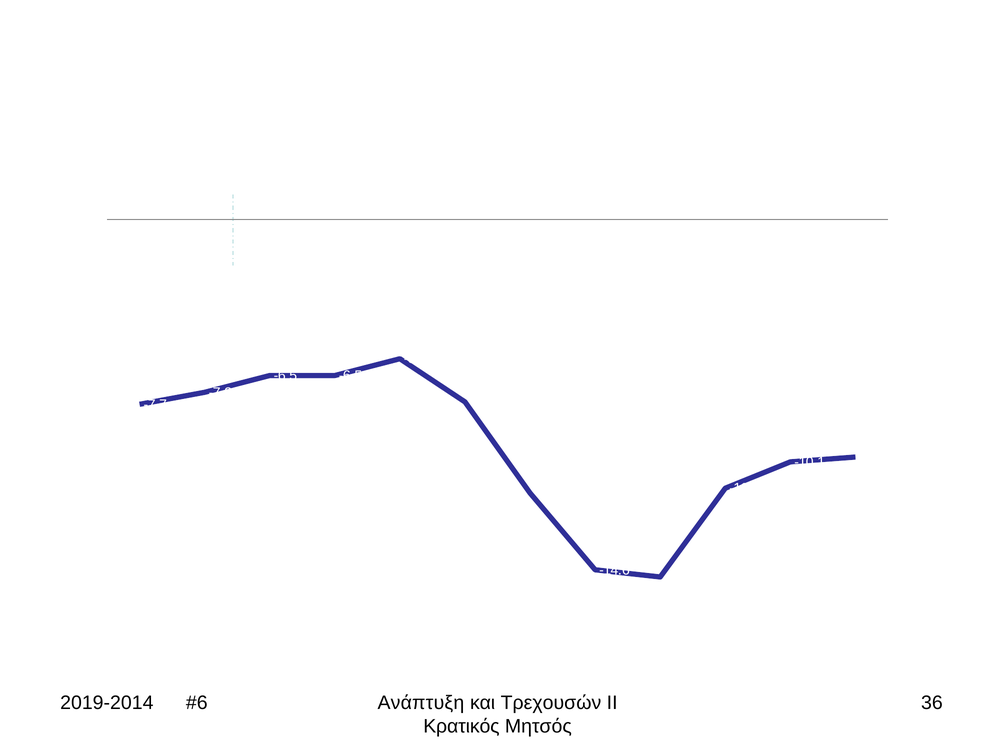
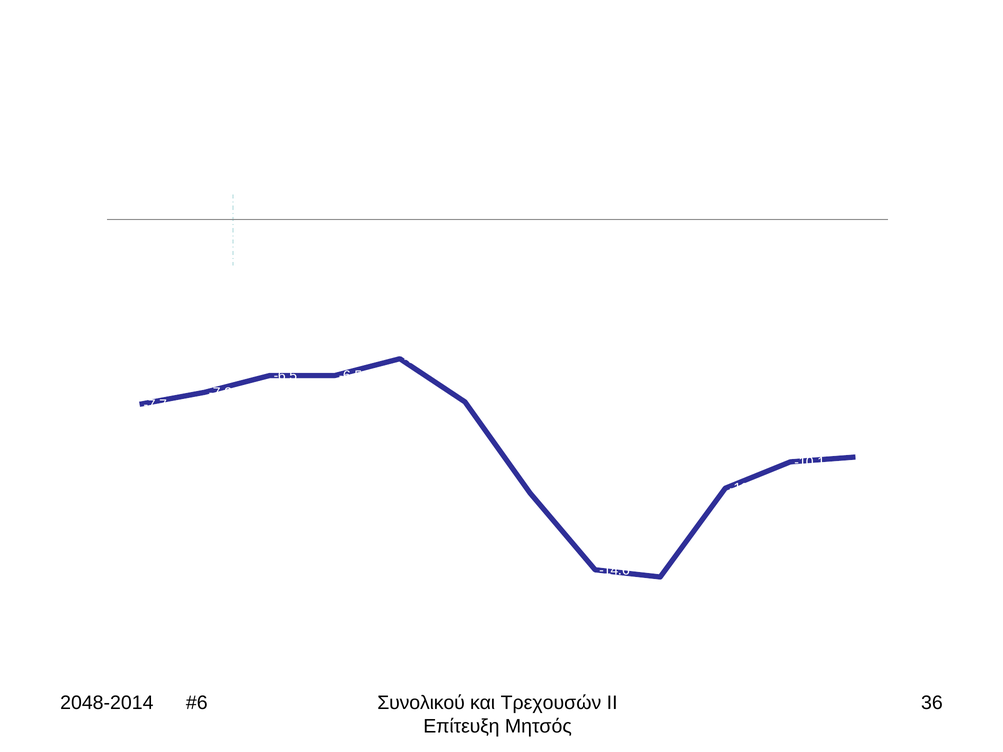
2019-2014: 2019-2014 -> 2048-2014 (107, 703)
Ανάπτυξη: Ανάπτυξη -> Συνολικού (421, 703)
Κρατικός: Κρατικός -> Επίτευξη (461, 727)
